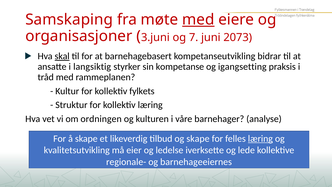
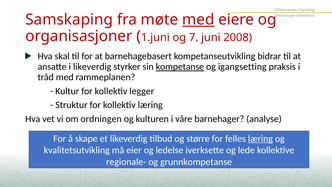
3.juni: 3.juni -> 1.juni (155, 37)
2073: 2073 -> 2008 (238, 37)
skal underline: present -> none (62, 56)
i langsiktig: langsiktig -> likeverdig (92, 67)
kompetanse underline: none -> present (180, 67)
fylkets: fylkets -> legger (142, 91)
og skape: skape -> større (198, 138)
barnehageeiernes: barnehageeiernes -> grunnkompetanse (196, 162)
